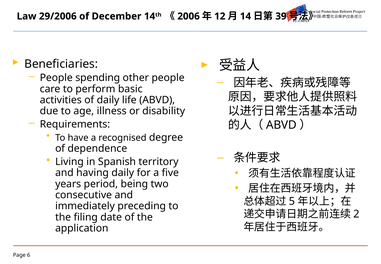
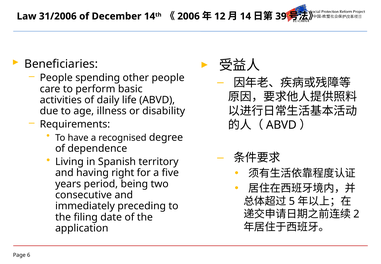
29/2006: 29/2006 -> 31/2006 (58, 16)
having daily: daily -> right (123, 173)
